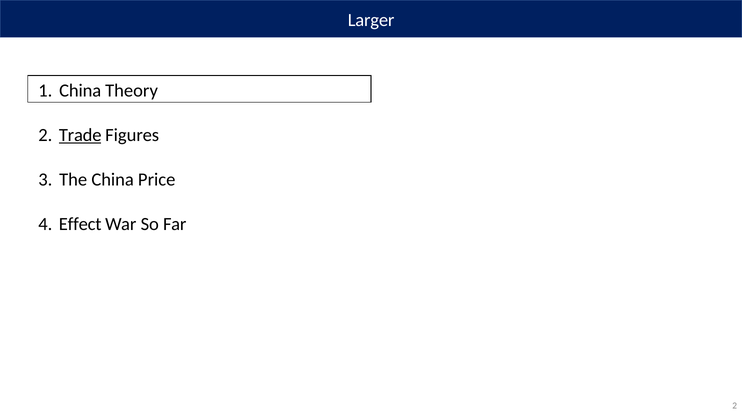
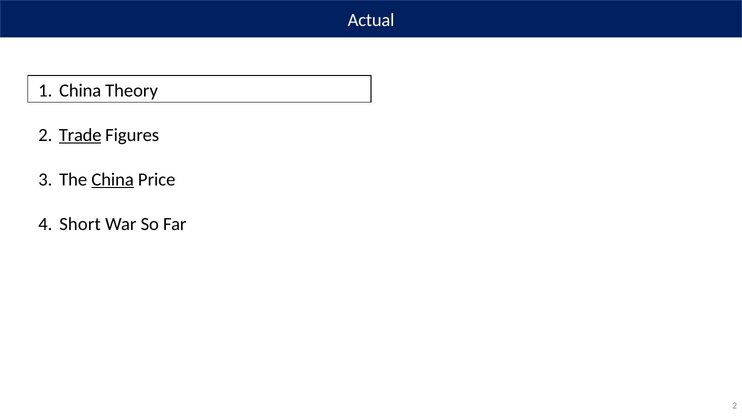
Larger: Larger -> Actual (371, 20)
China underline: none -> present (113, 180)
Effect: Effect -> Short (80, 224)
